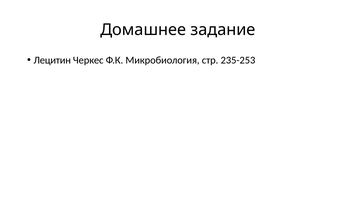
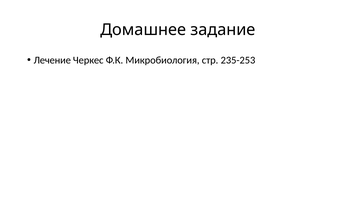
Лецитин: Лецитин -> Лечение (52, 60)
